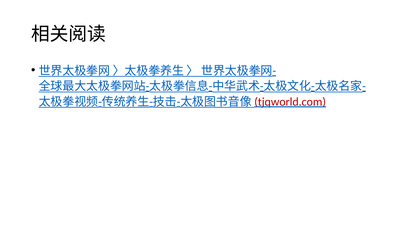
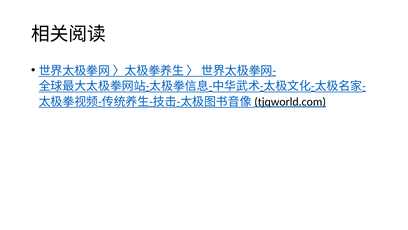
tjqworld.com colour: red -> black (290, 102)
